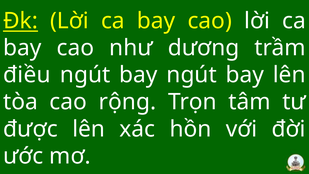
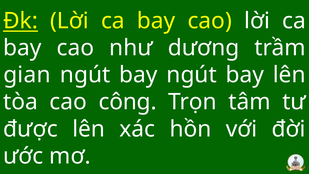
điều: điều -> gian (27, 75)
rộng: rộng -> công (128, 102)
